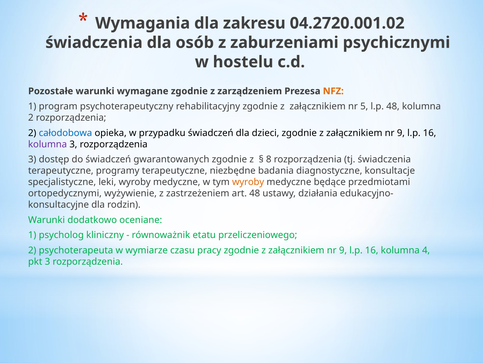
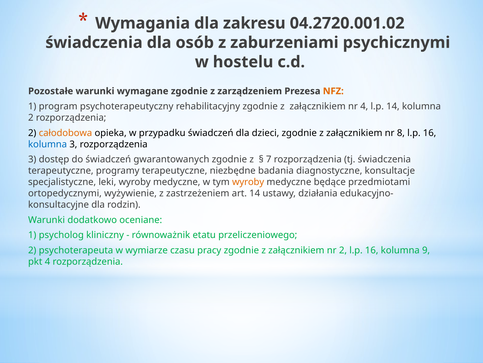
nr 5: 5 -> 4 (364, 106)
l.p 48: 48 -> 14 (393, 106)
całodobowa colour: blue -> orange (65, 133)
9: 9 -> 8 (401, 133)
kolumna colour: purple -> blue (48, 144)
8: 8 -> 7 (269, 159)
art 48: 48 -> 14 (255, 193)
9: 9 -> 2 (343, 250)
4: 4 -> 9 (426, 250)
pkt 3: 3 -> 4 (47, 261)
